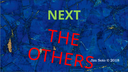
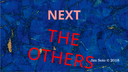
NEXT colour: light green -> pink (64, 15)
